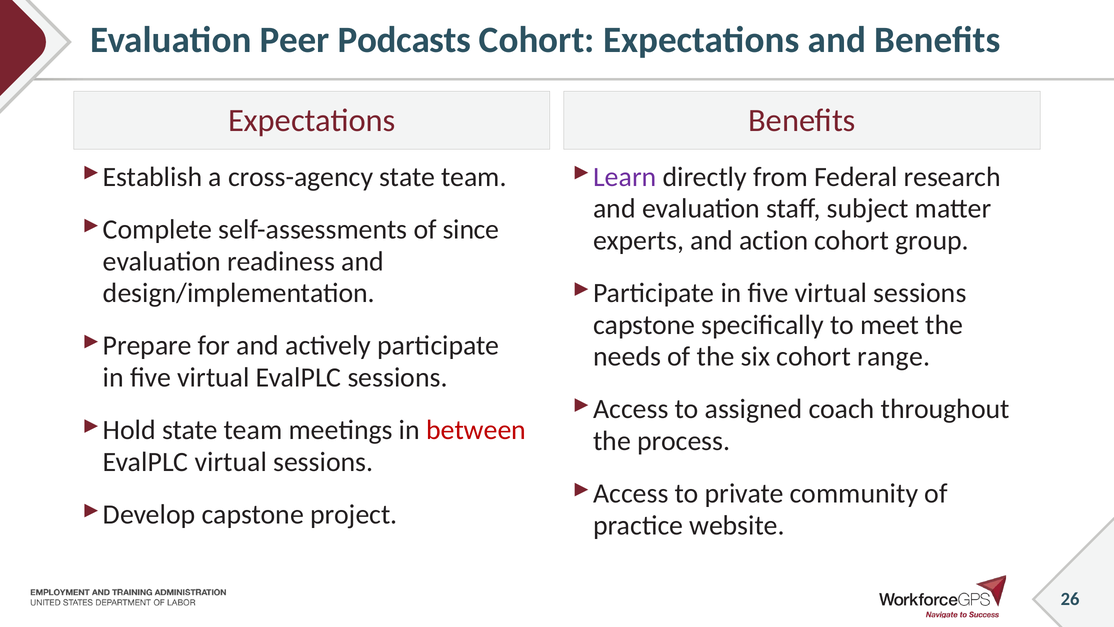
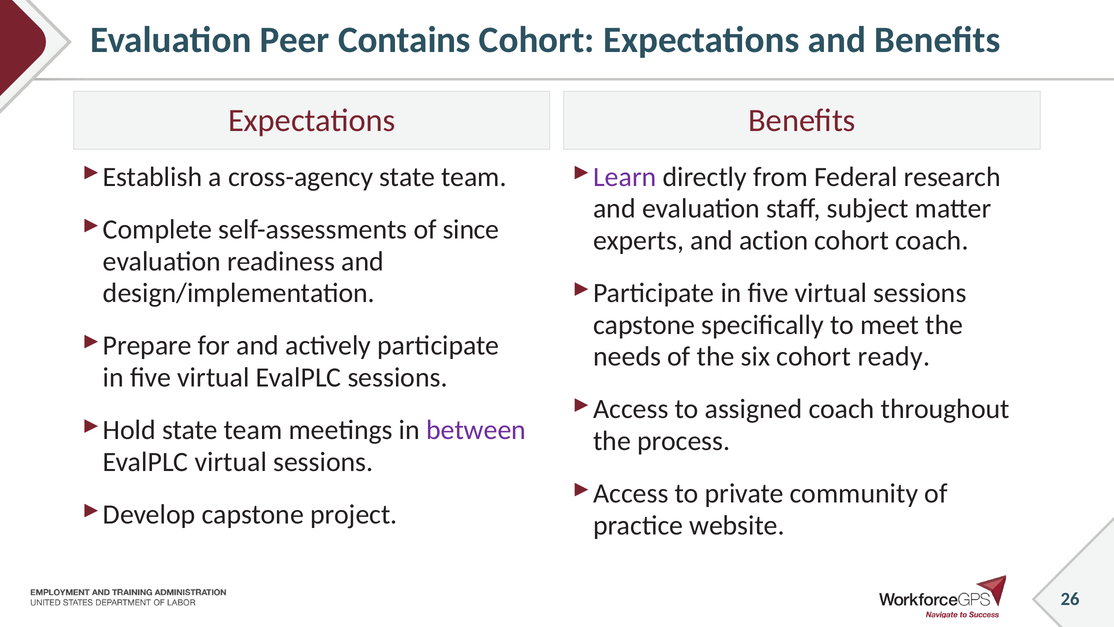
Podcasts: Podcasts -> Contains (404, 40)
cohort group: group -> coach (932, 240)
range: range -> ready (894, 356)
between colour: red -> purple (476, 430)
